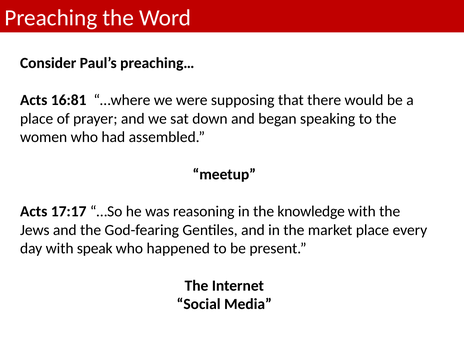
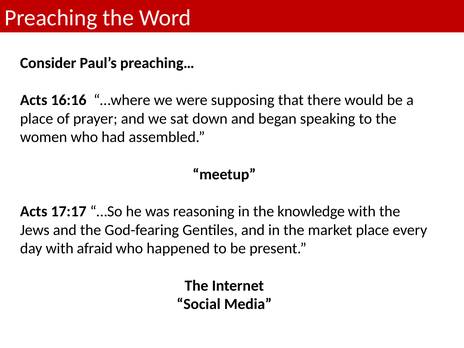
16:81: 16:81 -> 16:16 (69, 100)
speak: speak -> afraid (95, 249)
